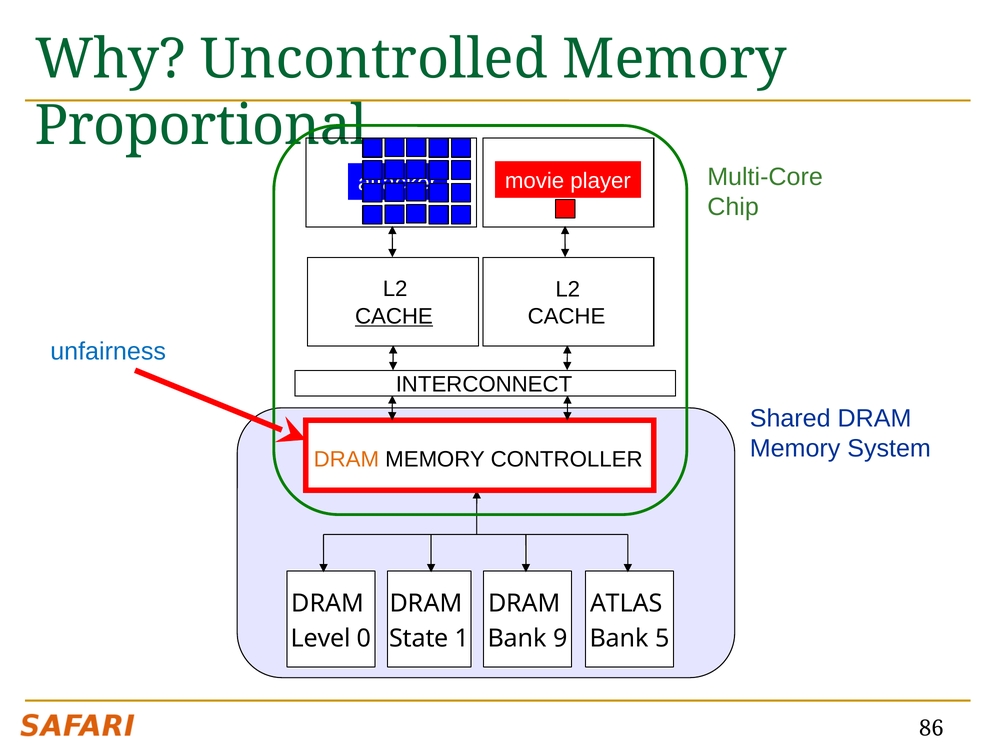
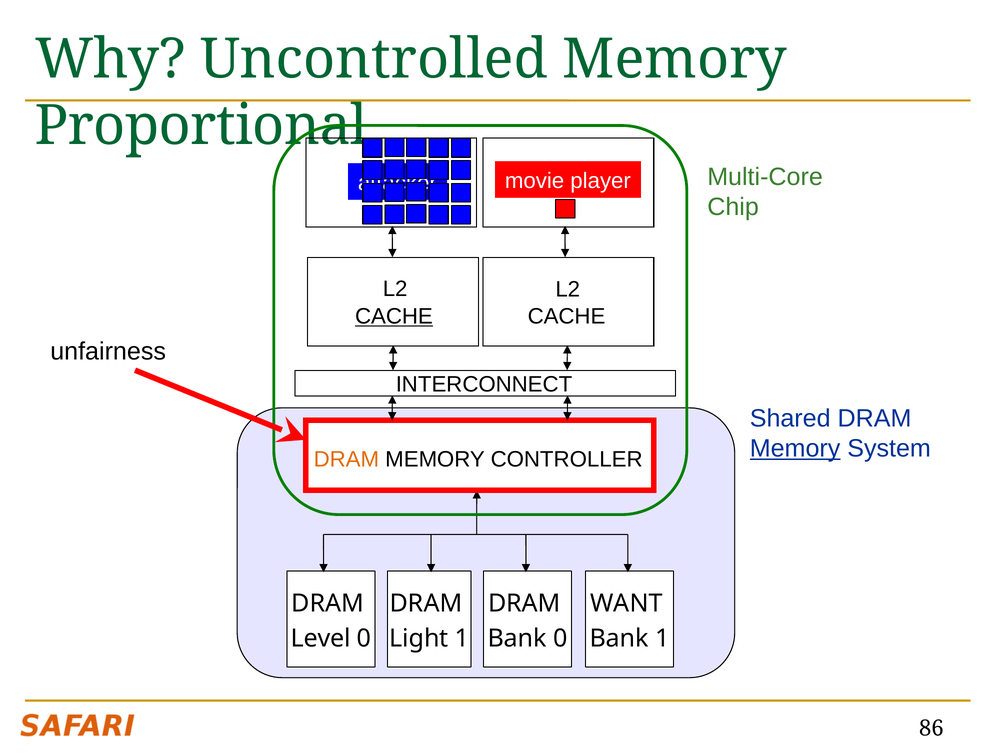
unfairness colour: blue -> black (108, 352)
Memory underline: none -> present (795, 449)
ATLAS: ATLAS -> WANT (626, 603)
State: State -> Light (419, 638)
Bank 9: 9 -> 0 (560, 638)
Bank 5: 5 -> 1 (662, 638)
